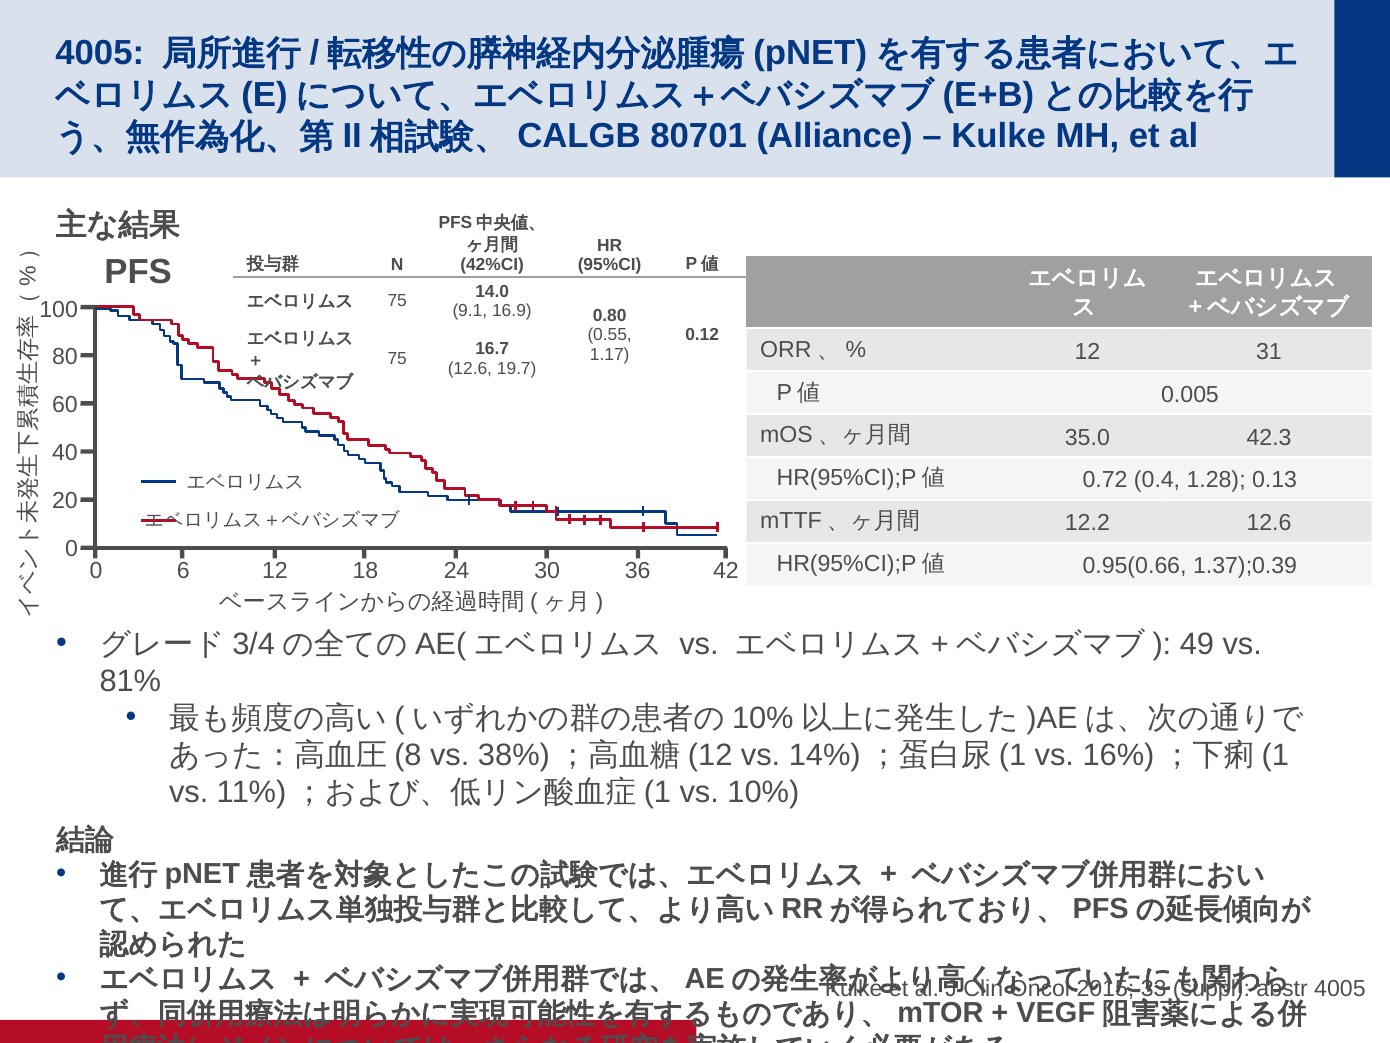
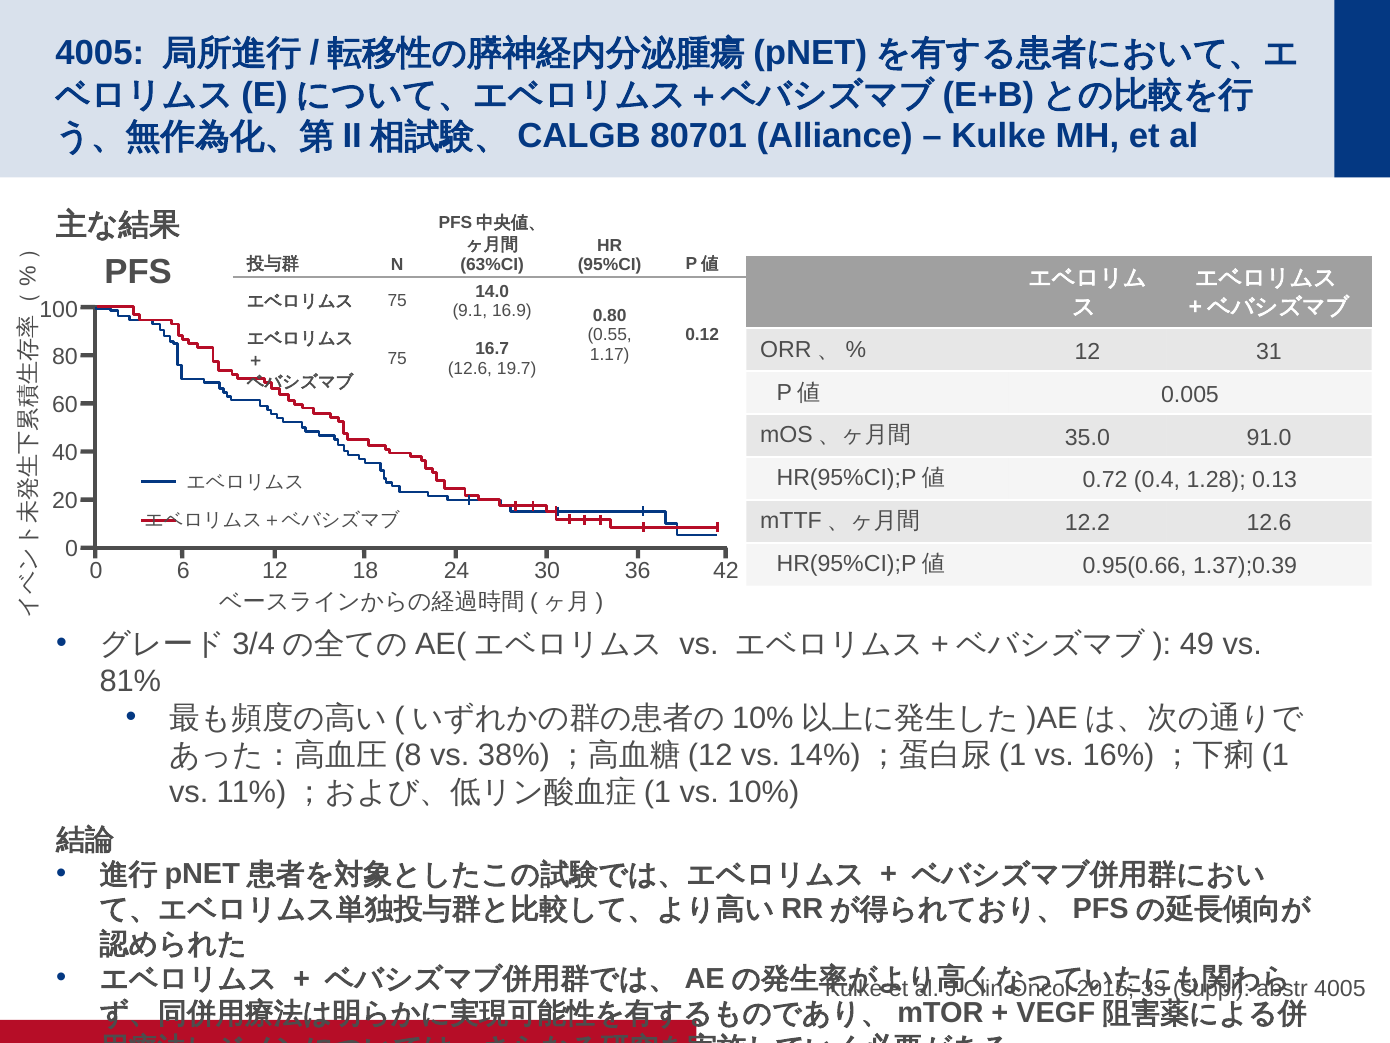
42%CI: 42%CI -> 63%CI (492, 265)
42.3: 42.3 -> 91.0 (1269, 437)
